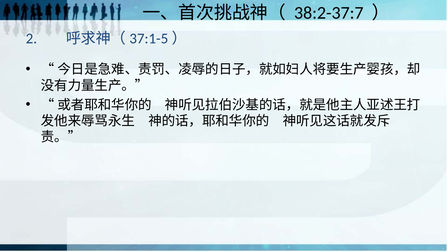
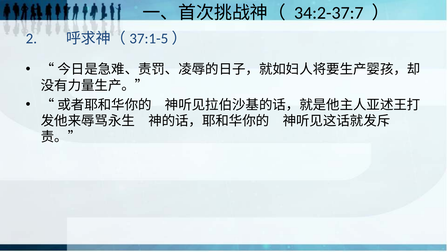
38:2-37:7: 38:2-37:7 -> 34:2-37:7 (329, 13)
